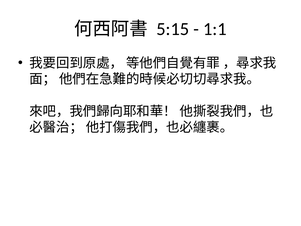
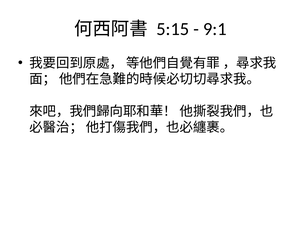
1:1: 1:1 -> 9:1 (215, 29)
